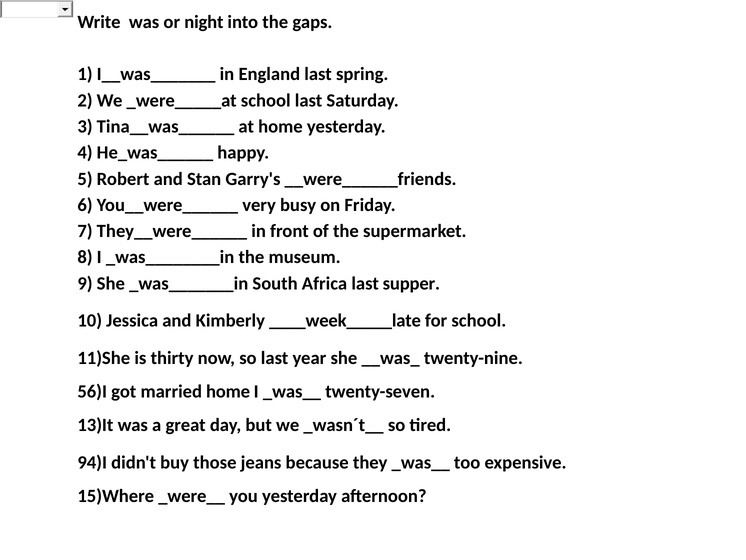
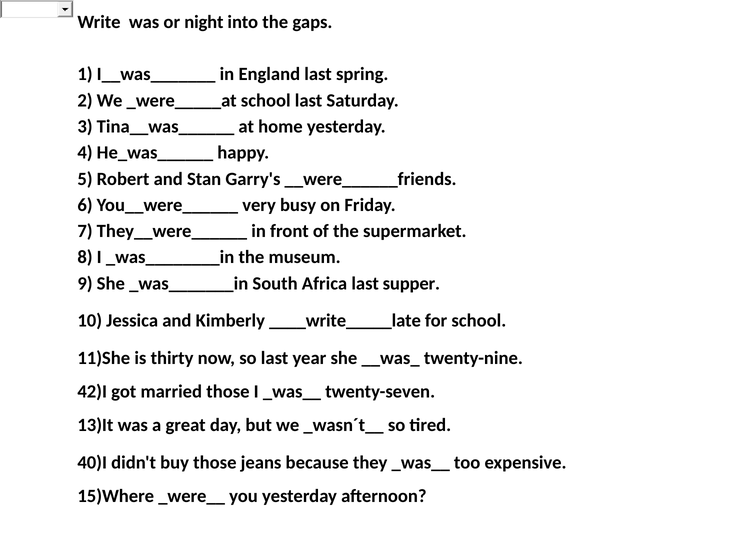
____week_____late: ____week_____late -> ____write_____late (345, 320)
56)I: 56)I -> 42)I (92, 391)
married home: home -> those (228, 391)
94)I: 94)I -> 40)I (92, 462)
